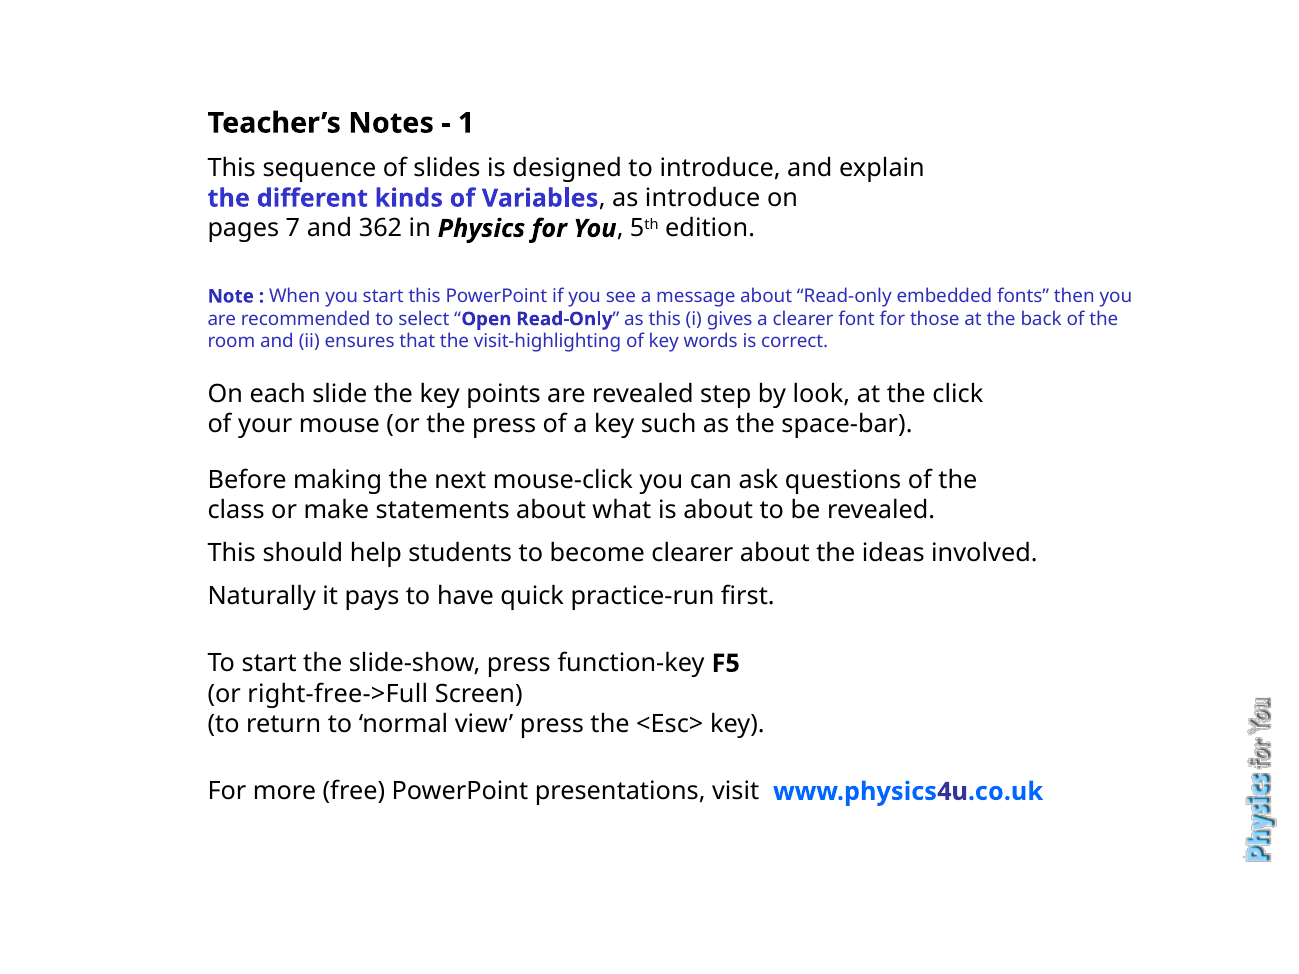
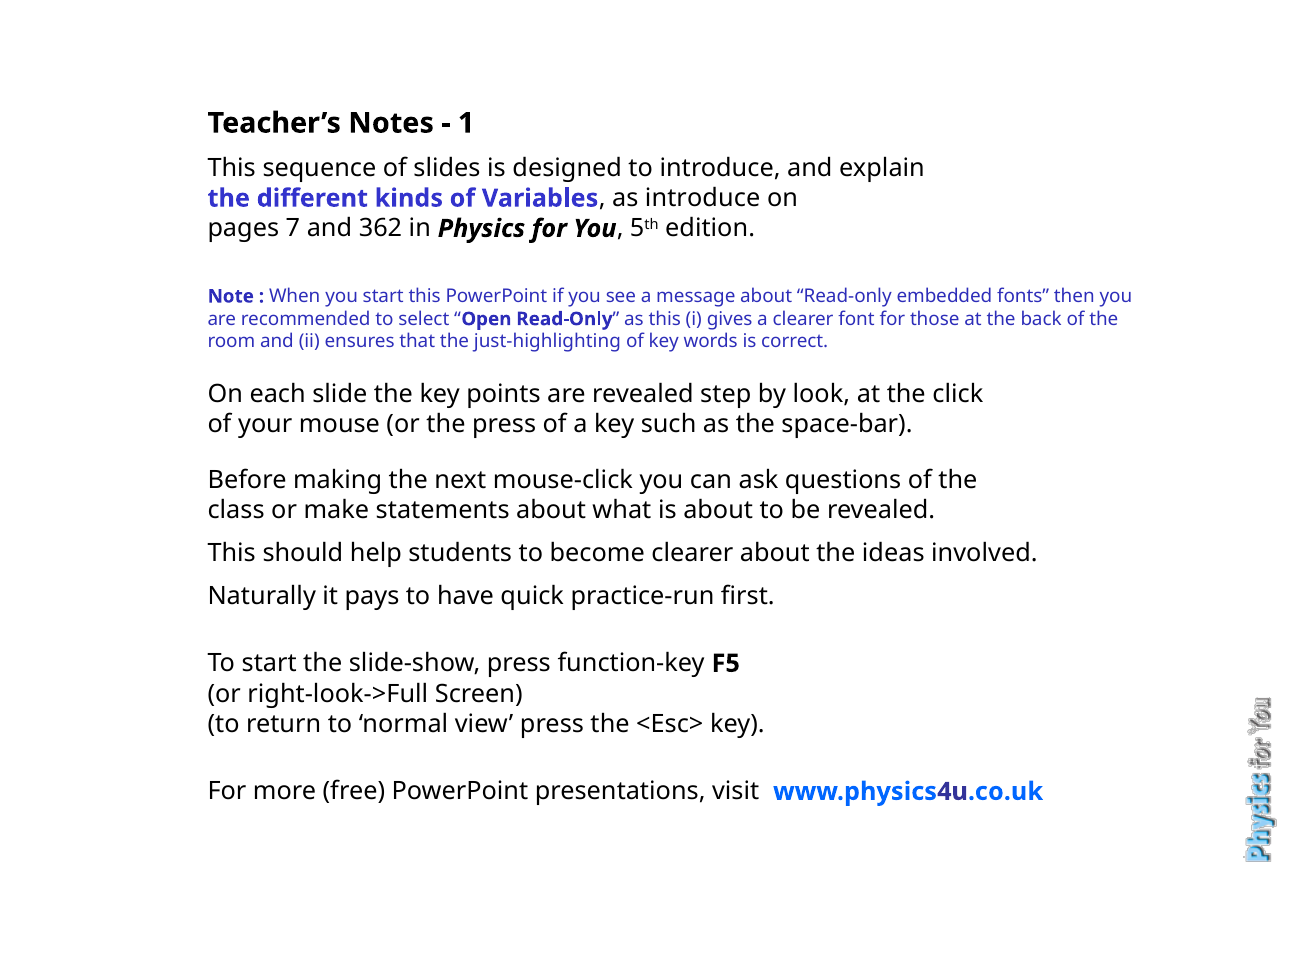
visit-highlighting: visit-highlighting -> just-highlighting (547, 342)
right-free->Full: right-free->Full -> right-look->Full (338, 694)
